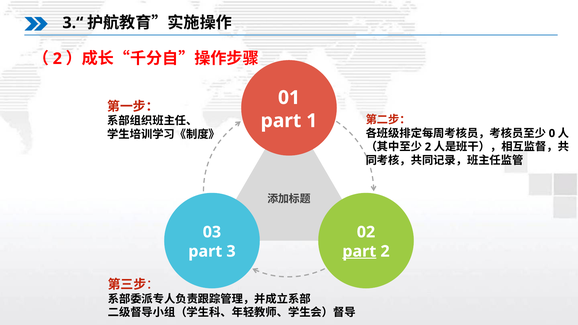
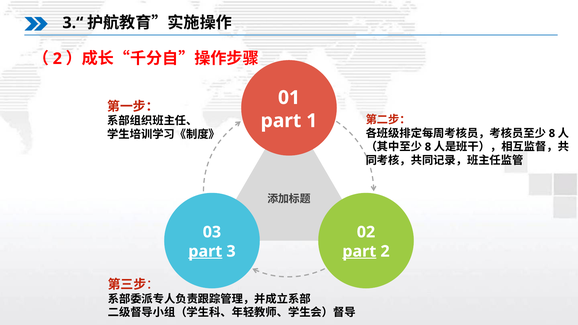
0: 0 -> 8 (552, 133)
2: 2 -> 8 (428, 147)
part underline: none -> present (205, 251)
